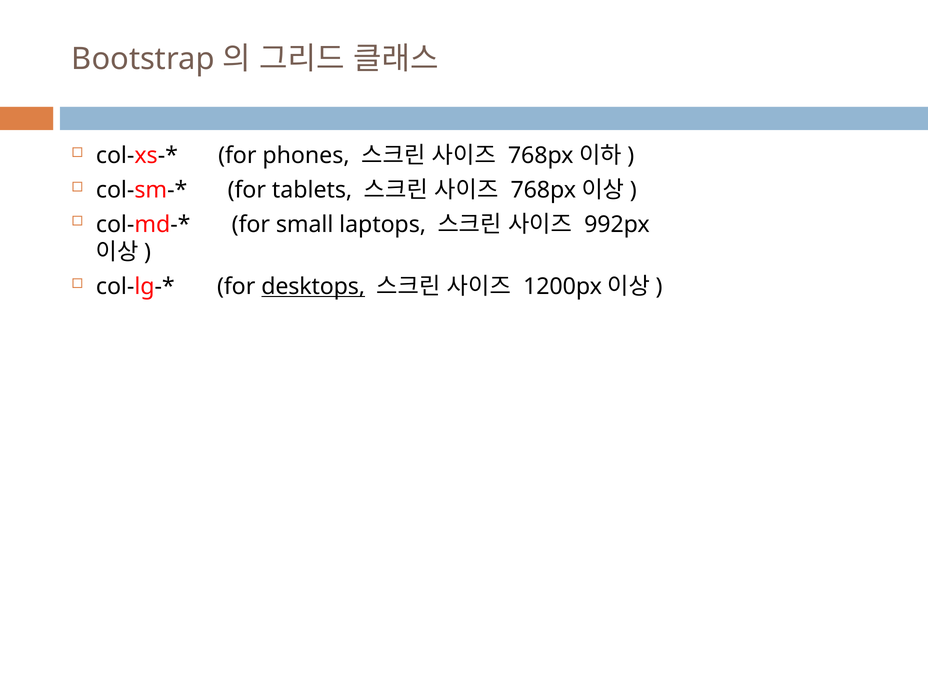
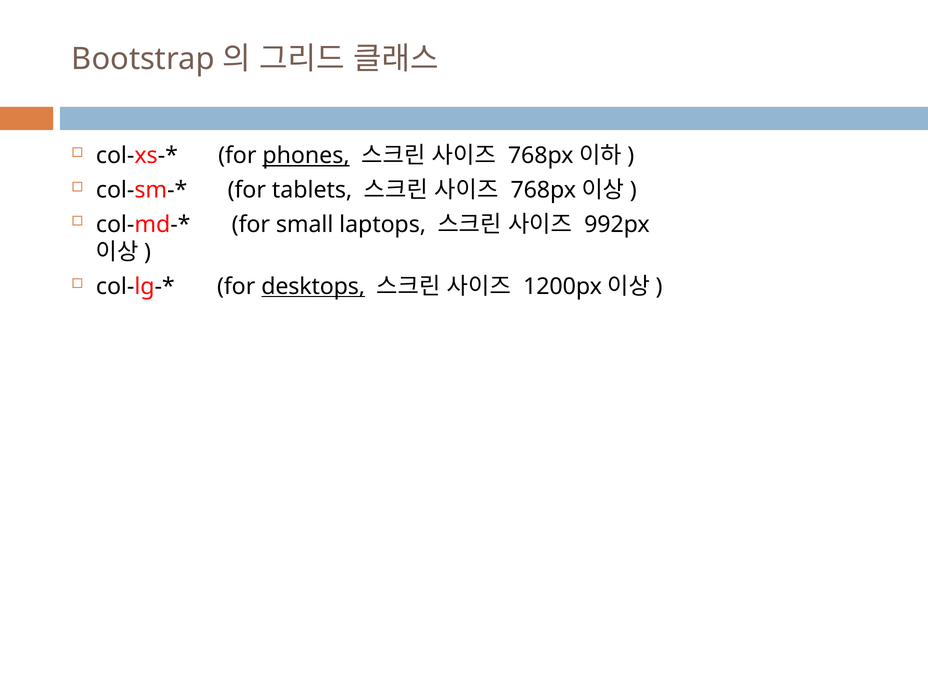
phones underline: none -> present (306, 156)
